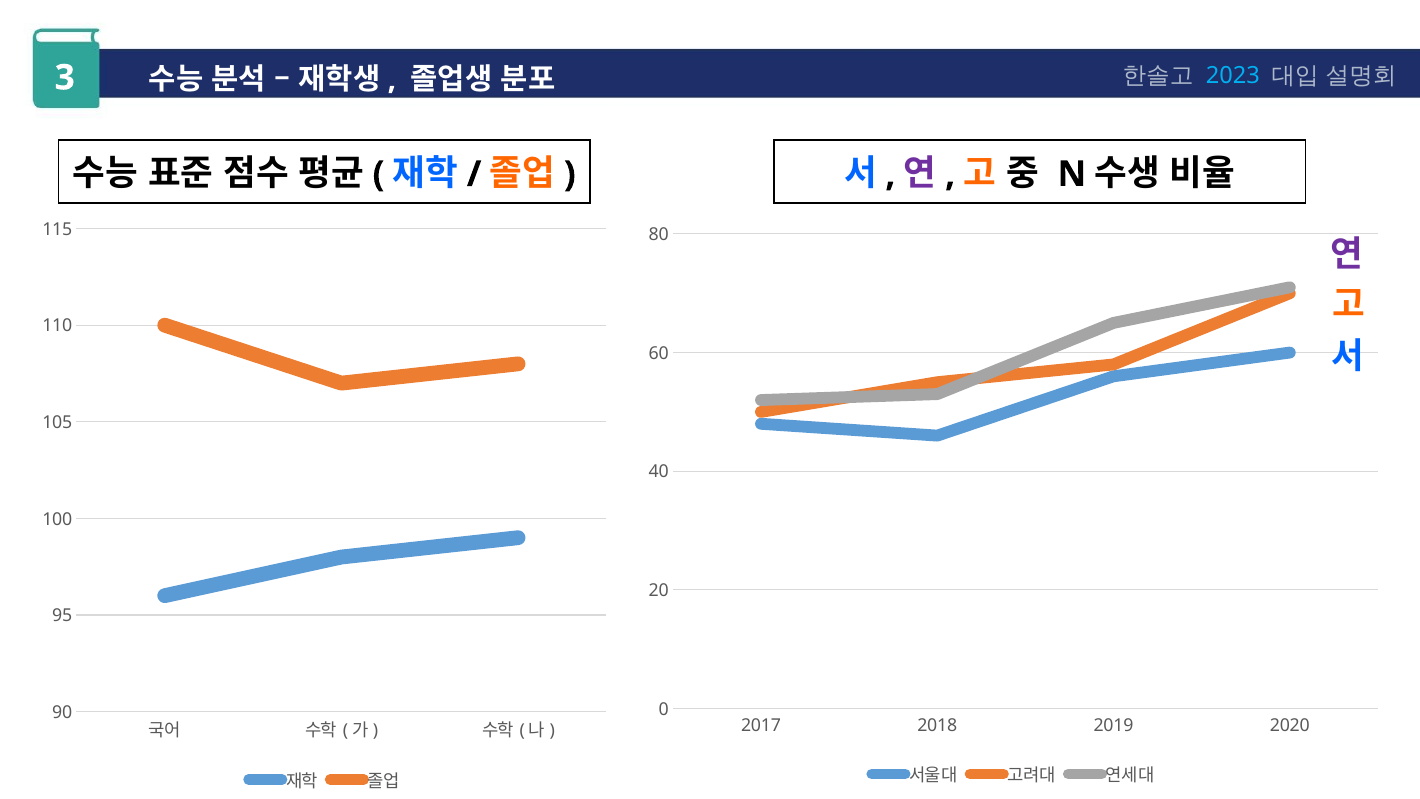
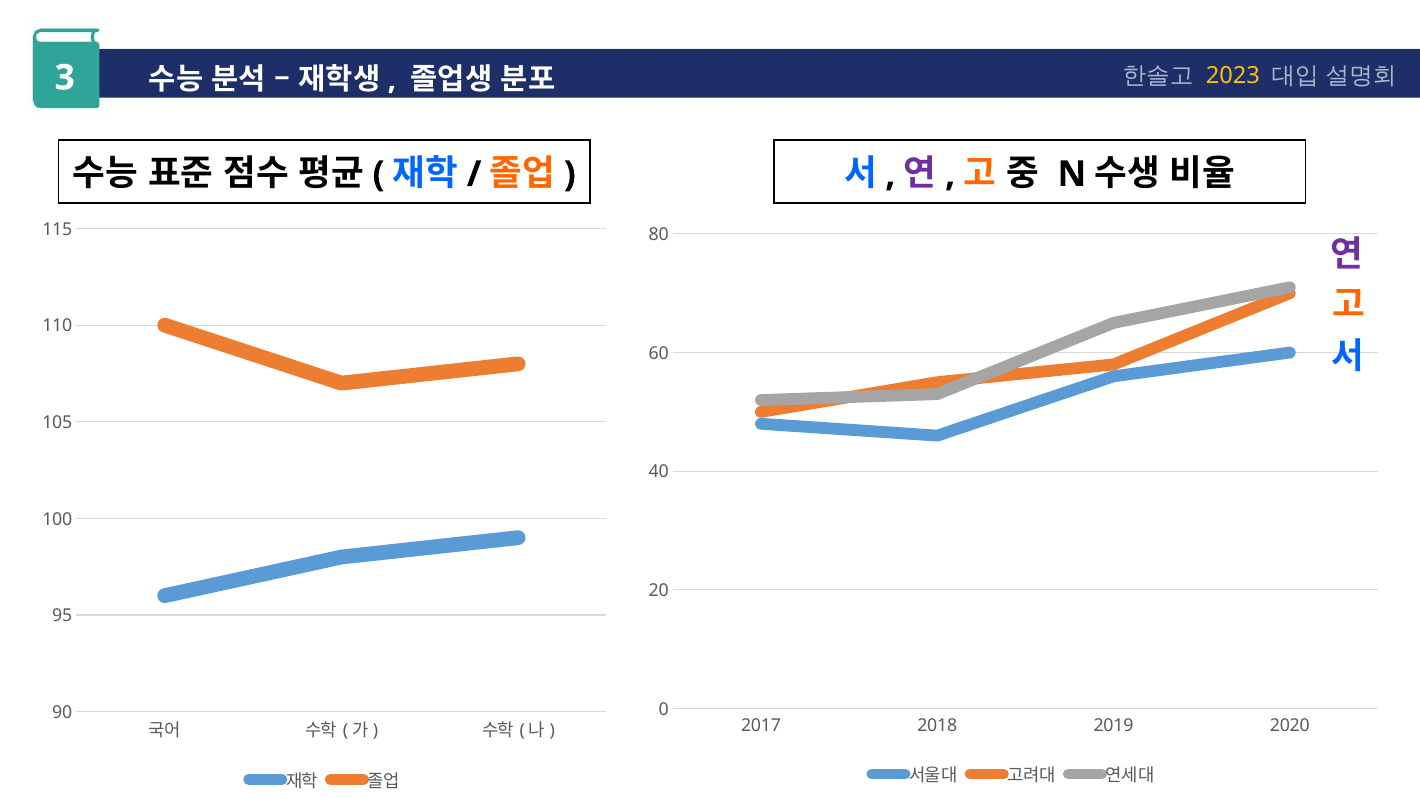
2023 colour: light blue -> yellow (1233, 76)
